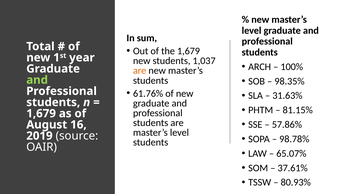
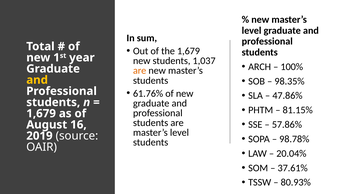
and colour: light green -> yellow (37, 80)
31.63%: 31.63% -> 47.86% (287, 96)
65.07%: 65.07% -> 20.04% (291, 154)
